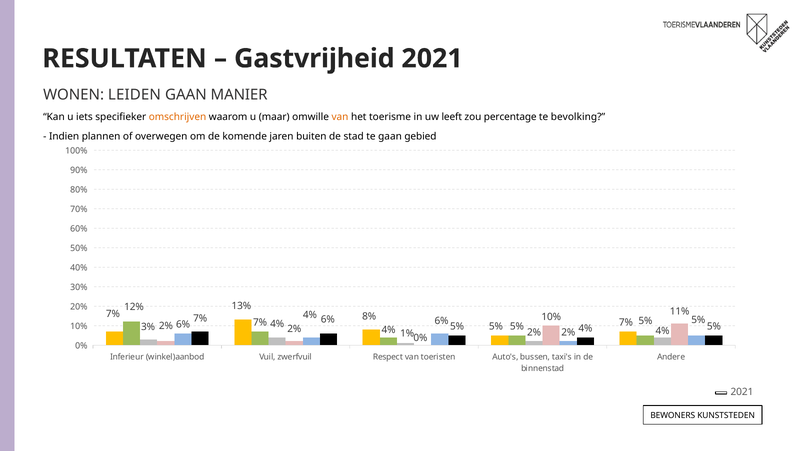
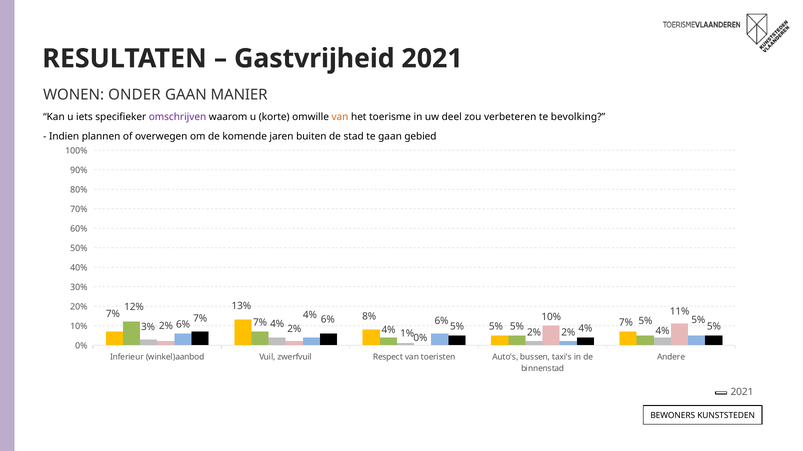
LEIDEN: LEIDEN -> ONDER (134, 95)
omschrijven colour: orange -> purple (177, 117)
maar: maar -> korte (274, 117)
leeft: leeft -> deel (452, 117)
percentage: percentage -> verbeteren (510, 117)
